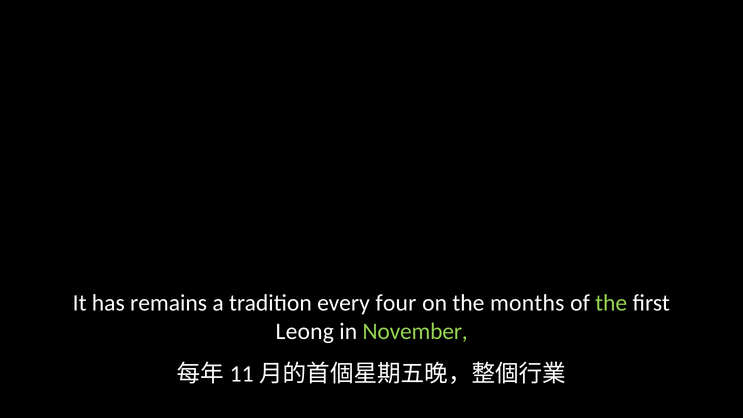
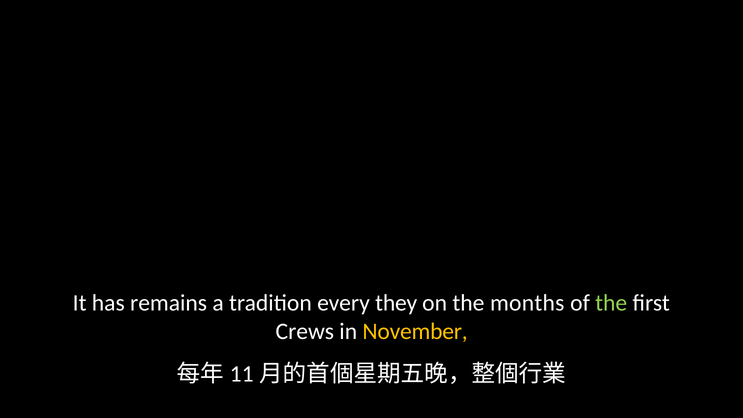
four: four -> they (396, 303)
Leong: Leong -> Crews (305, 331)
November colour: light green -> yellow (415, 331)
